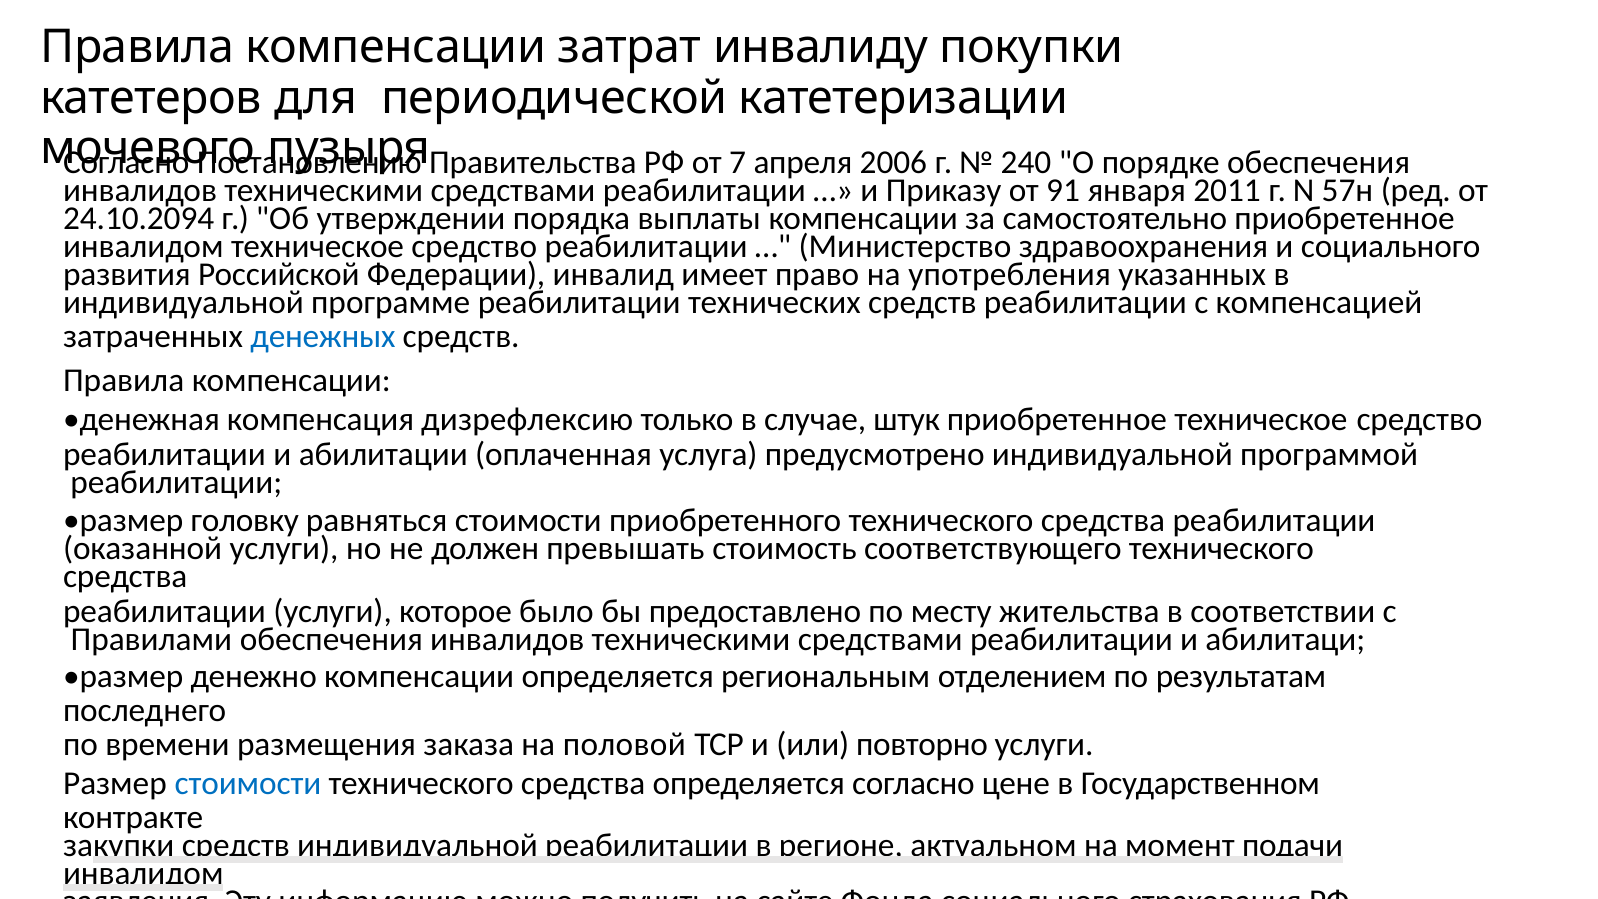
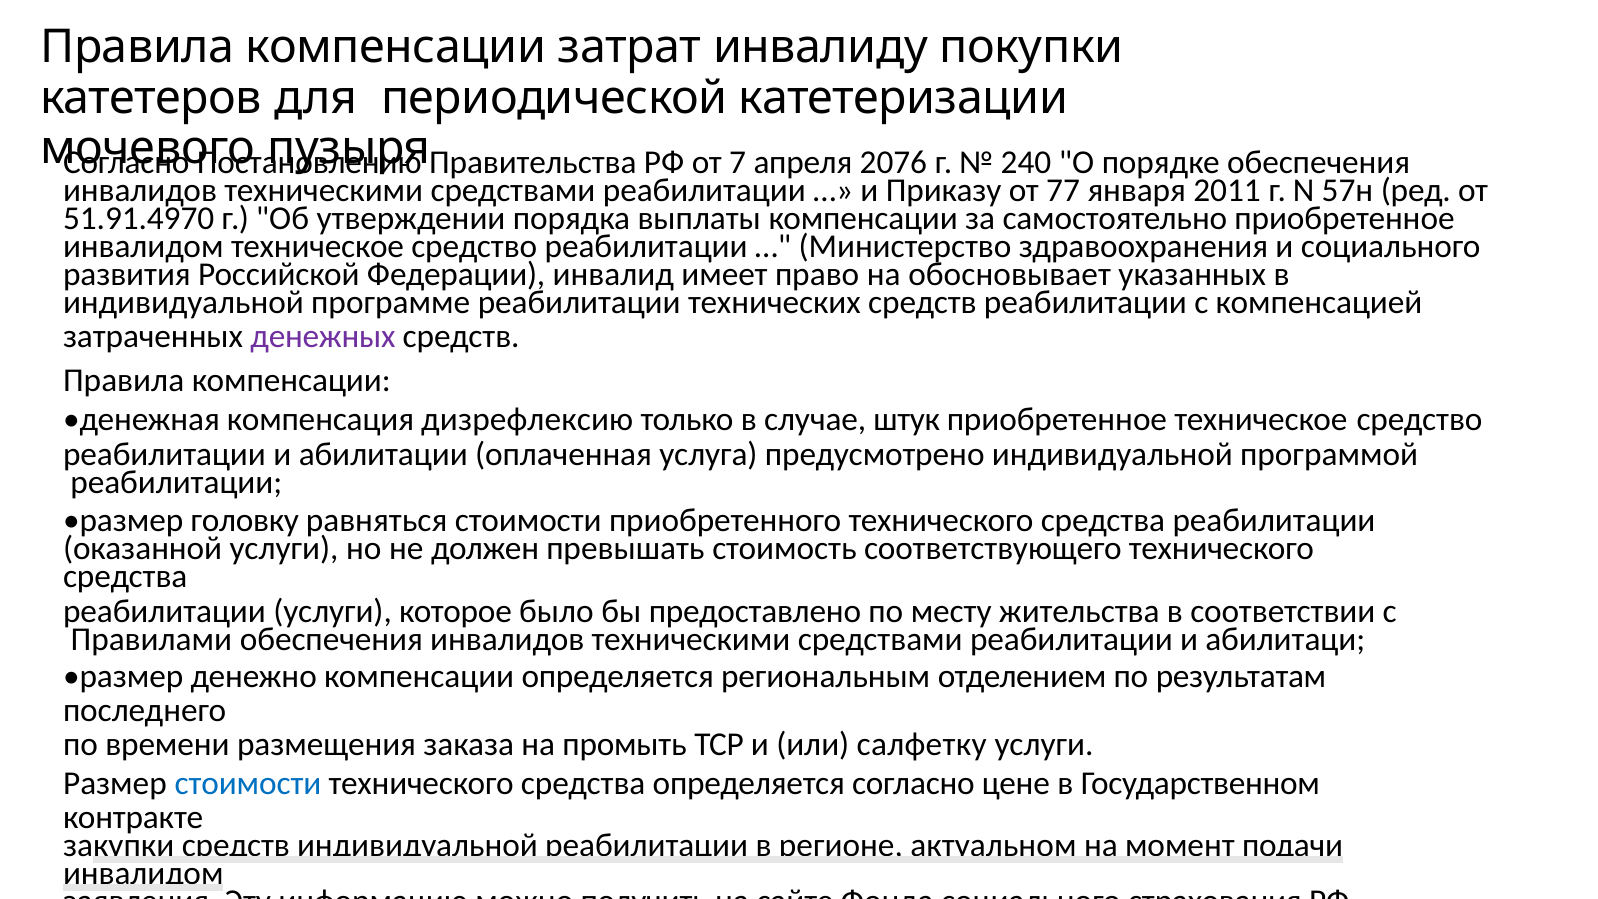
2006: 2006 -> 2076 (893, 163)
91: 91 -> 77 (1063, 191)
24.10.2094: 24.10.2094 -> 51.91.4970 (139, 219)
употребления: употребления -> обосновывает (1010, 274)
денежных colour: blue -> purple (323, 336)
половой: половой -> промыть (625, 744)
повторно: повторно -> салфетку (922, 744)
